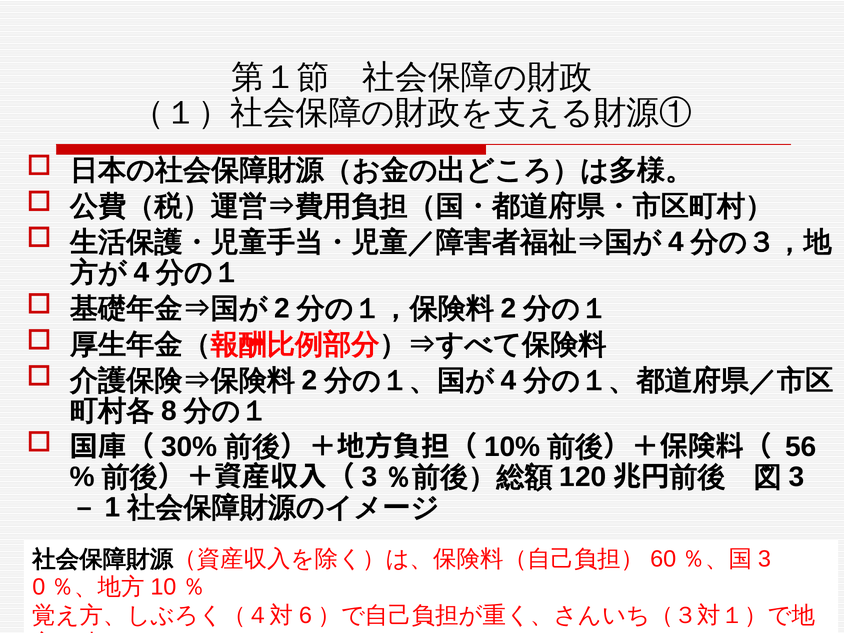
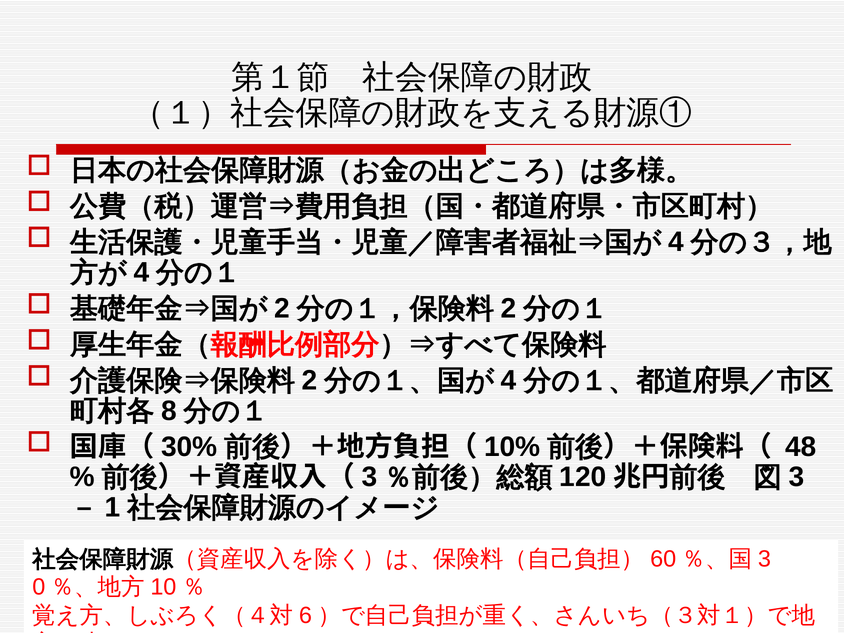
56: 56 -> 48 (801, 447)
